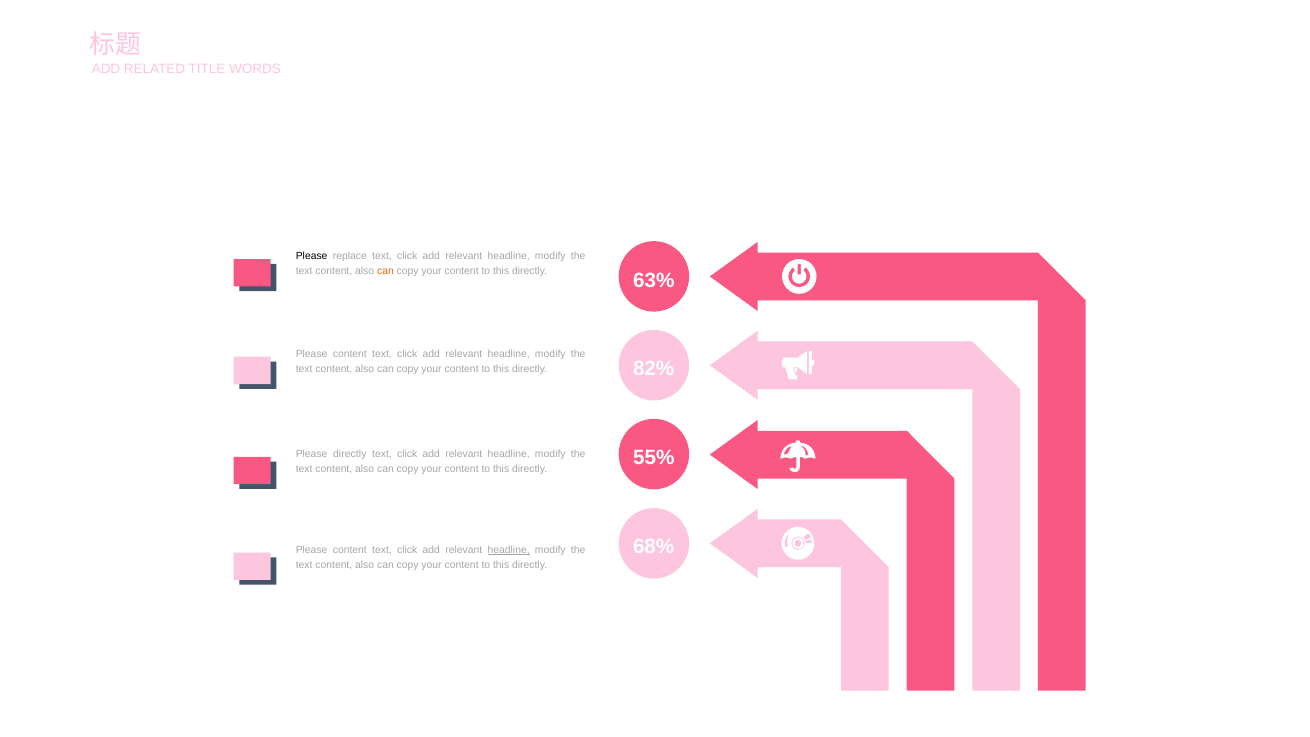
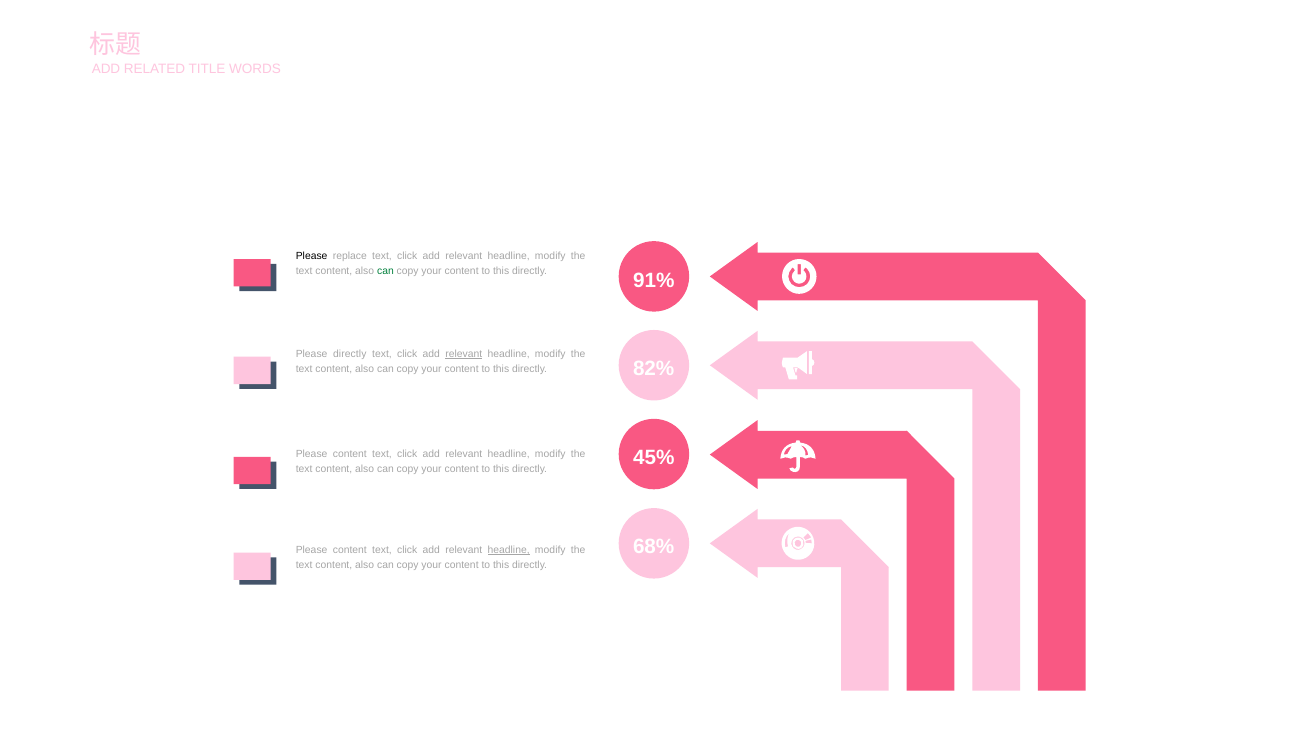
can colour: orange -> green (385, 271)
63%: 63% -> 91% (654, 280)
content: content -> directly (350, 354)
relevant underline: none -> present (464, 354)
55%: 55% -> 45% (654, 458)
directly: directly -> content (350, 454)
